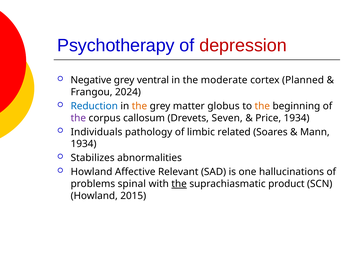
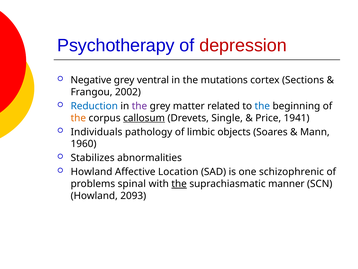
moderate: moderate -> mutations (224, 80)
Planned: Planned -> Sections (303, 80)
2024: 2024 -> 2002 (128, 92)
the colour: orange -> purple (139, 106)
globus: globus -> related (224, 106)
the colour: orange -> blue (262, 106)
the colour: purple -> orange (78, 118)
callosum underline: none -> present (144, 118)
Seven: Seven -> Single (227, 118)
Price 1934: 1934 -> 1941 (297, 118)
related: related -> objects (234, 132)
1934: 1934 -> 1960 (84, 144)
Relevant: Relevant -> Location (178, 172)
hallucinations: hallucinations -> schizophrenic (291, 172)
product: product -> manner (286, 183)
2015: 2015 -> 2093 (133, 195)
